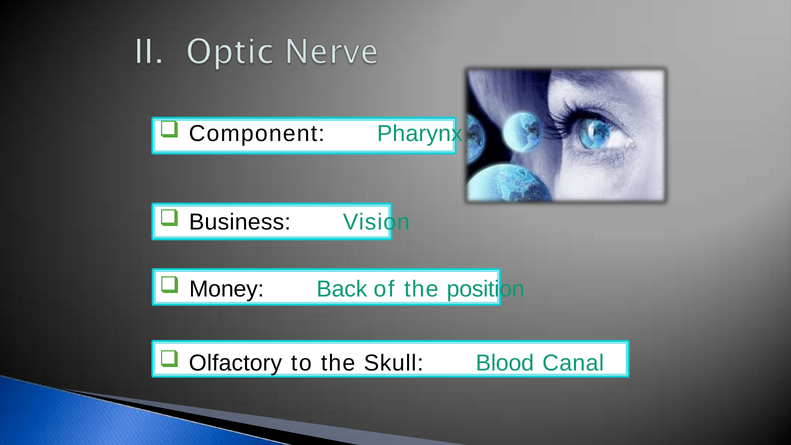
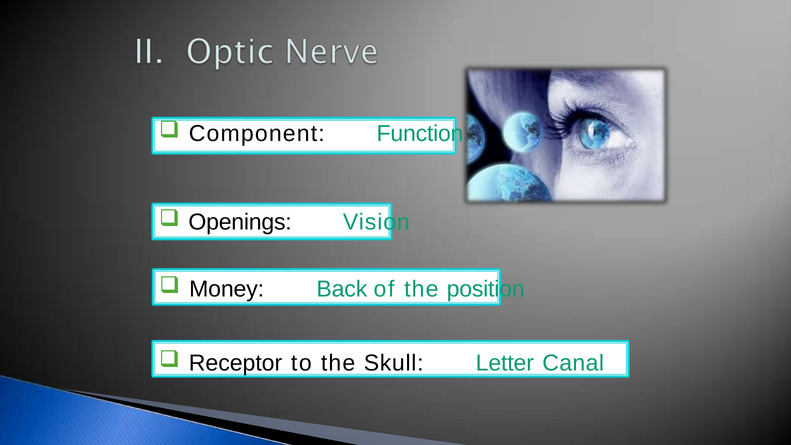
Pharynx: Pharynx -> Function (420, 134)
Business: Business -> Openings (240, 222)
Olfactory: Olfactory -> Receptor (236, 363)
Blood: Blood -> Letter (505, 363)
